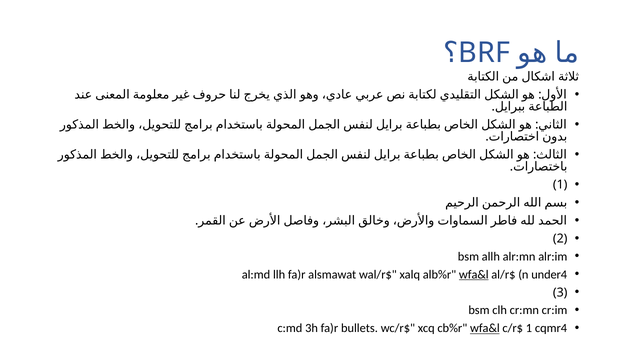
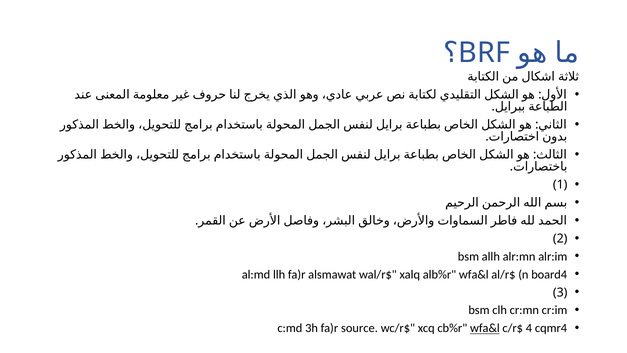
wfa&l underline: present -> none (474, 274)
under4: under4 -> board4 (549, 274)
bullets: bullets -> source (359, 328)
c/r$ 1: 1 -> 4 (529, 328)
